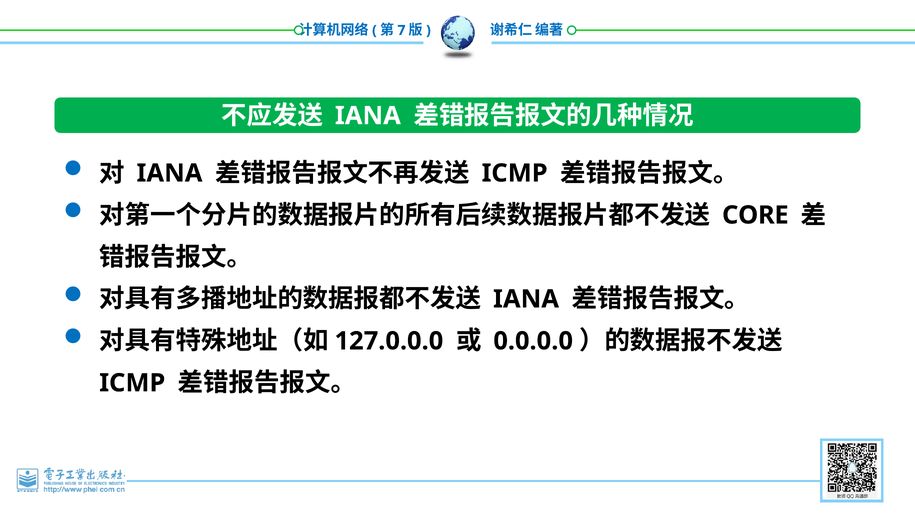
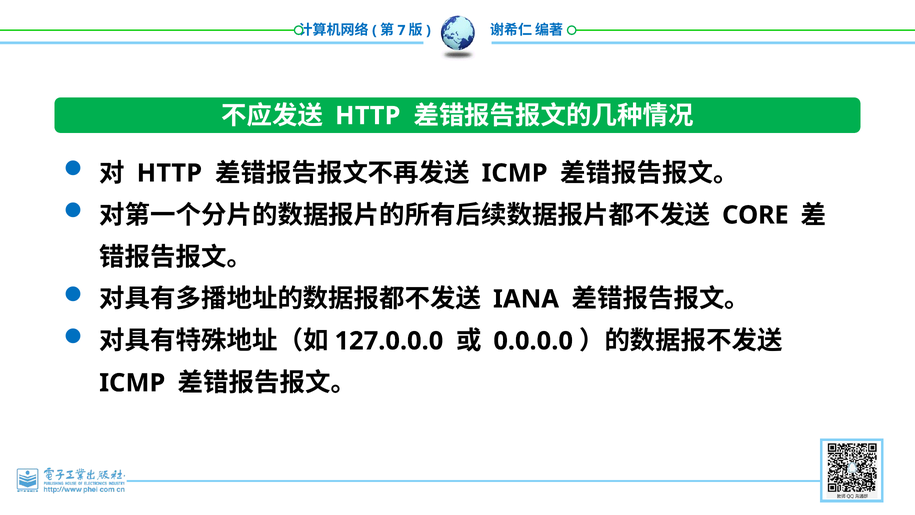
IANA: IANA -> HTTP (368, 116)
IANA: IANA -> HTTP (169, 173)
